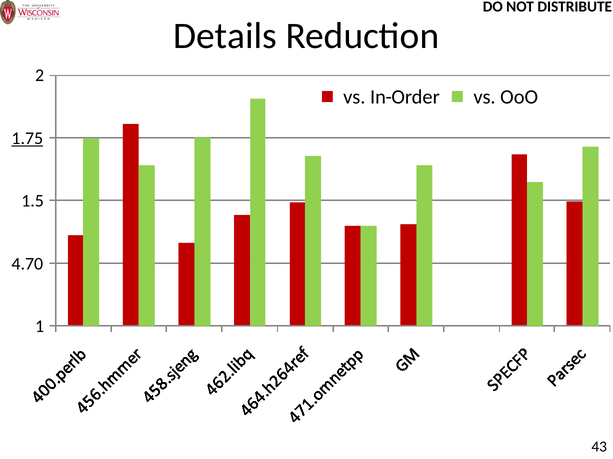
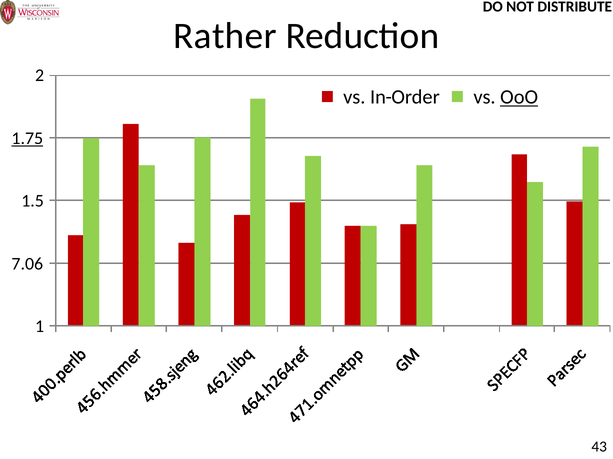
Details: Details -> Rather (225, 36)
OoO underline: none -> present (519, 97)
4.70: 4.70 -> 7.06 (27, 264)
